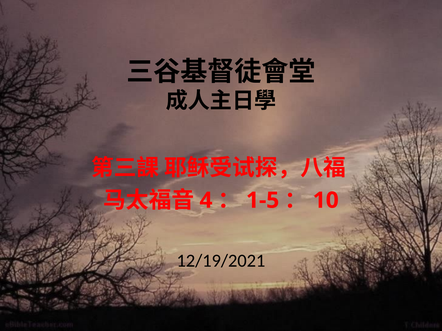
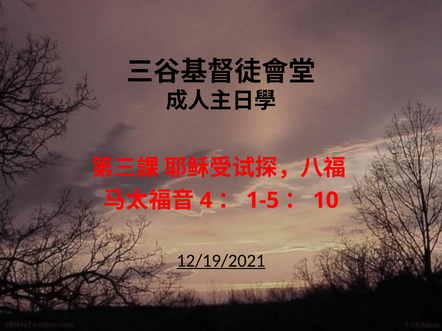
12/19/2021 underline: none -> present (221, 261)
